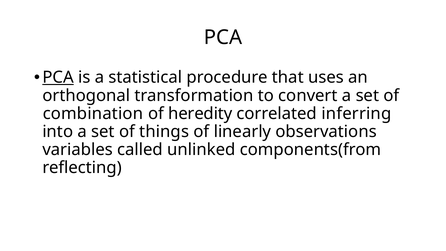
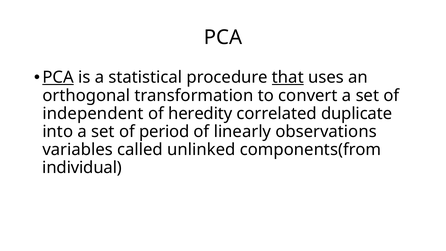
that underline: none -> present (288, 77)
combination: combination -> independent (93, 114)
inferring: inferring -> duplicate (357, 114)
things: things -> period (164, 132)
reflecting: reflecting -> individual (82, 168)
